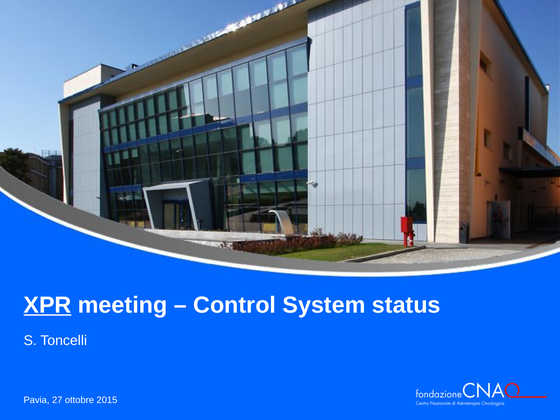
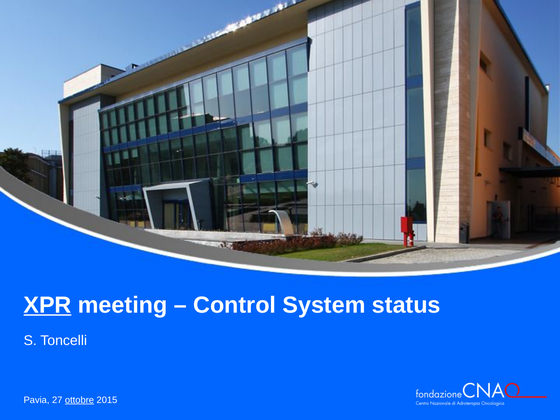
ottobre underline: none -> present (79, 400)
